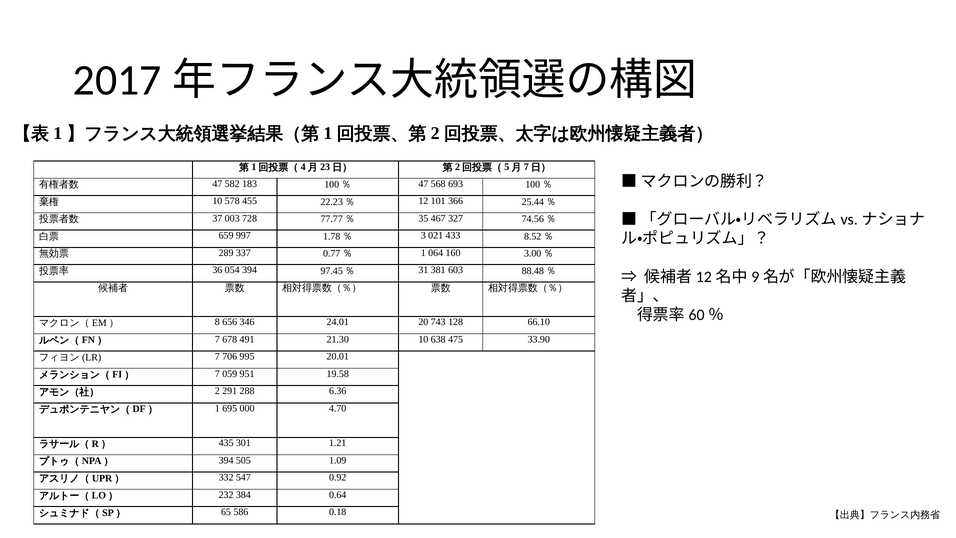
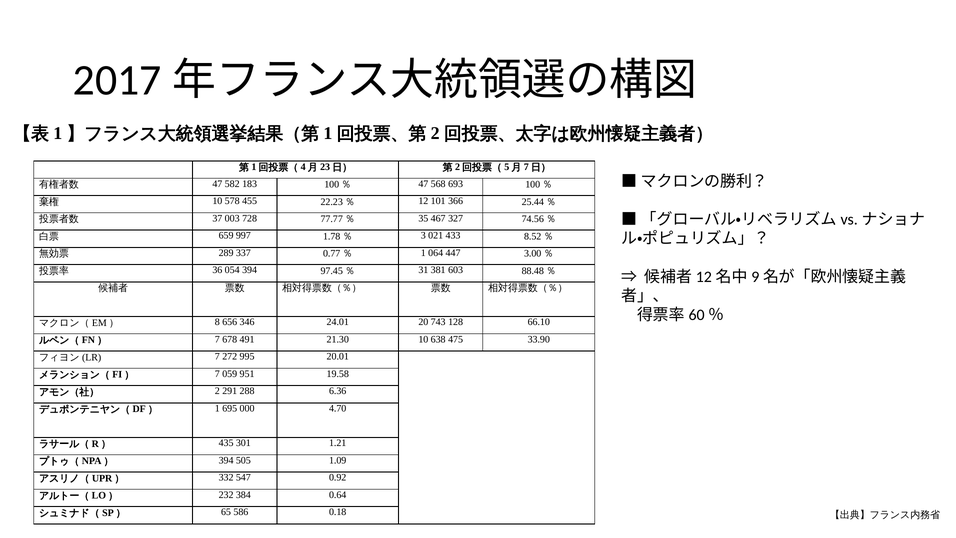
160: 160 -> 447 (453, 253)
706: 706 -> 272 (230, 356)
